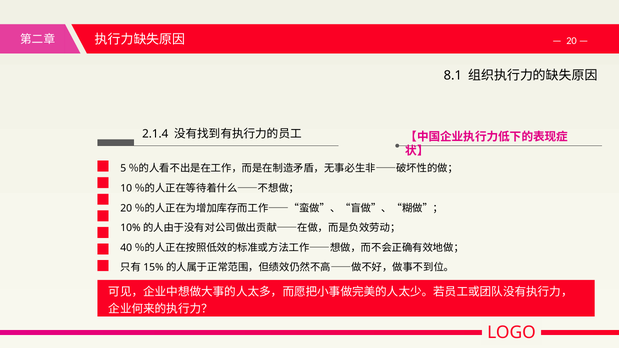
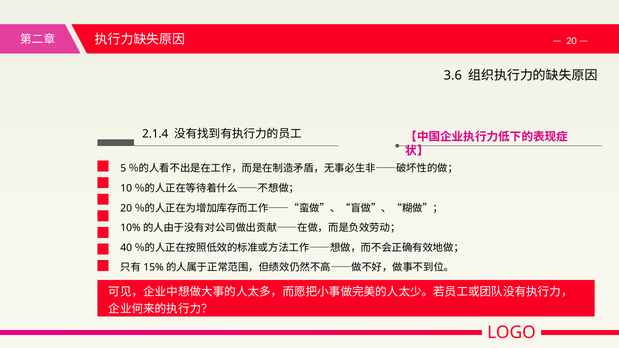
8.1: 8.1 -> 3.6 (453, 75)
